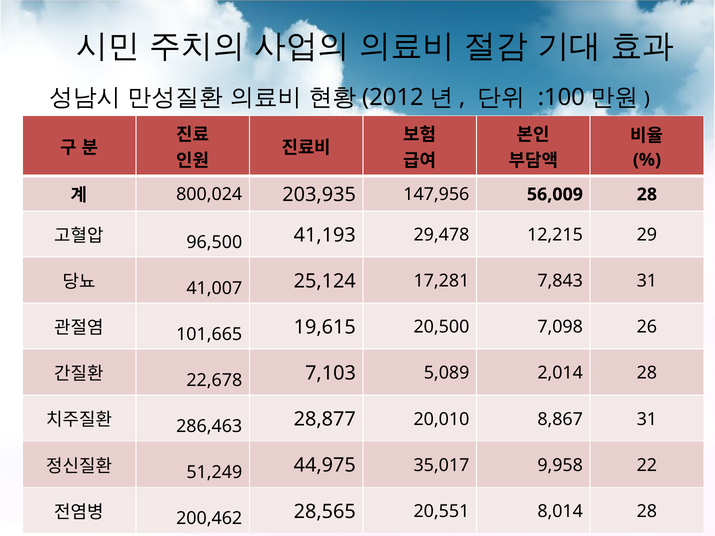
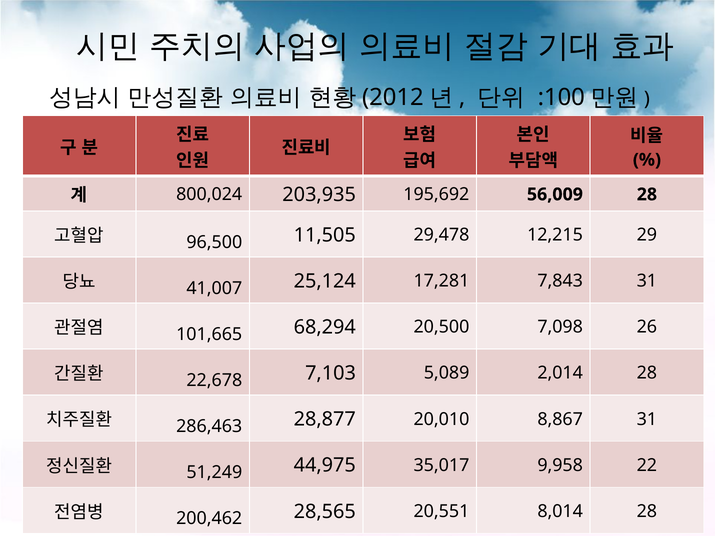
147,956: 147,956 -> 195,692 (436, 195)
41,193: 41,193 -> 11,505 (325, 235)
19,615: 19,615 -> 68,294 (325, 327)
